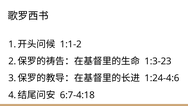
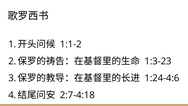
6:7-4:18: 6:7-4:18 -> 2:7-4:18 (77, 95)
